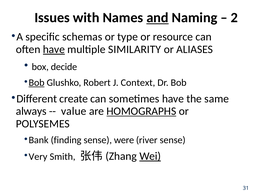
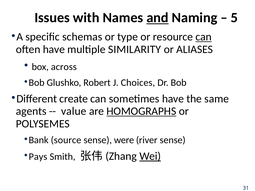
2: 2 -> 5 (234, 18)
can underline: none -> present (204, 37)
have underline: present -> none (54, 49)
decide: decide -> across (64, 67)
Bob underline: present -> none (37, 83)
Context: Context -> Choices (138, 83)
always: always -> agents (31, 111)
finding: finding -> source (66, 140)
Very: Very -> Pays (38, 157)
